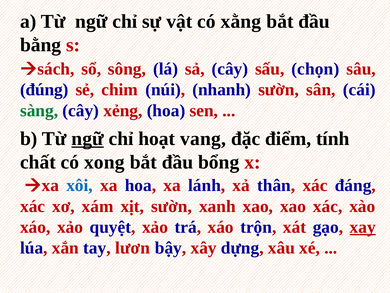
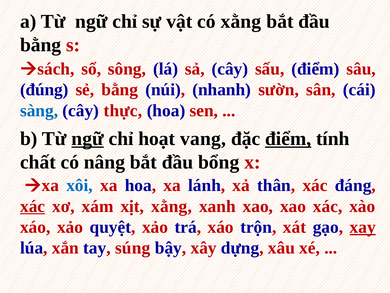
sấu chọn: chọn -> điểm (315, 69)
sẻ chim: chim -> bằng (120, 90)
sàng colour: green -> blue (39, 110)
xẻng: xẻng -> thực (123, 110)
điểm underline: none -> present (288, 138)
xong: xong -> nâng (104, 162)
xác underline: none -> present (33, 206)
xịt sườn: sườn -> xằng (172, 206)
lươn: lươn -> súng (133, 248)
